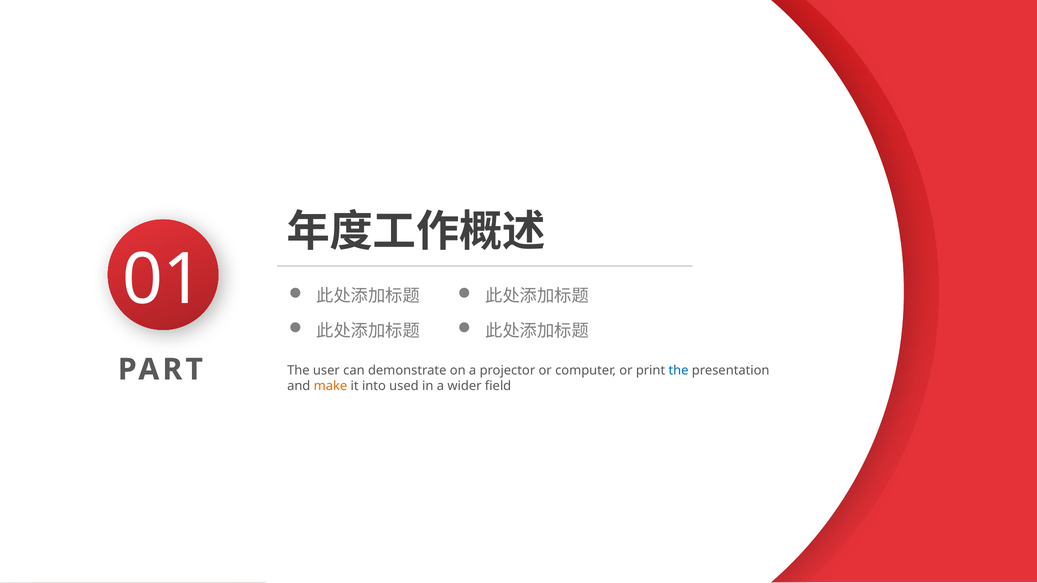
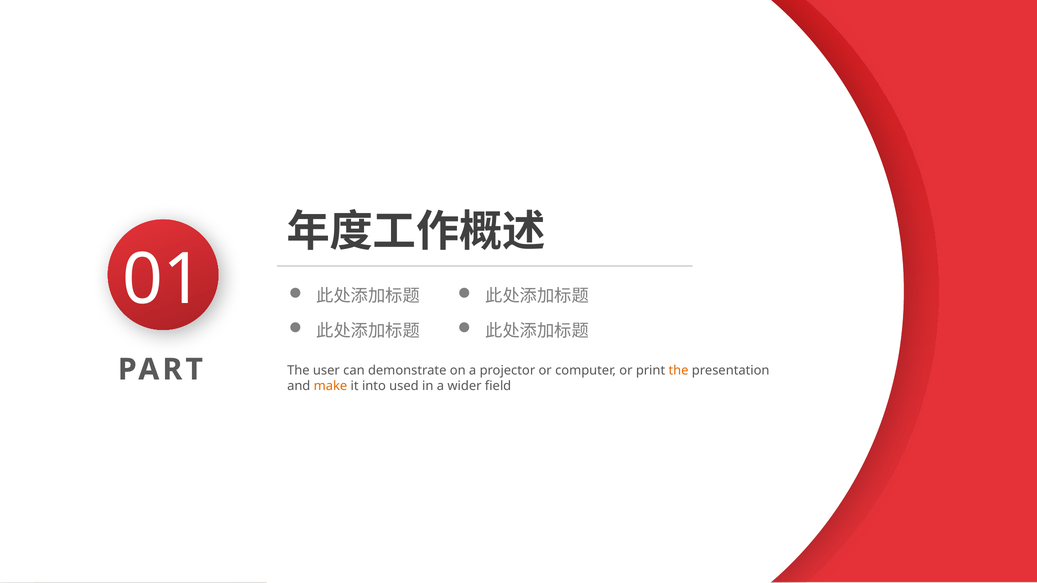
the colour: blue -> orange (679, 371)
